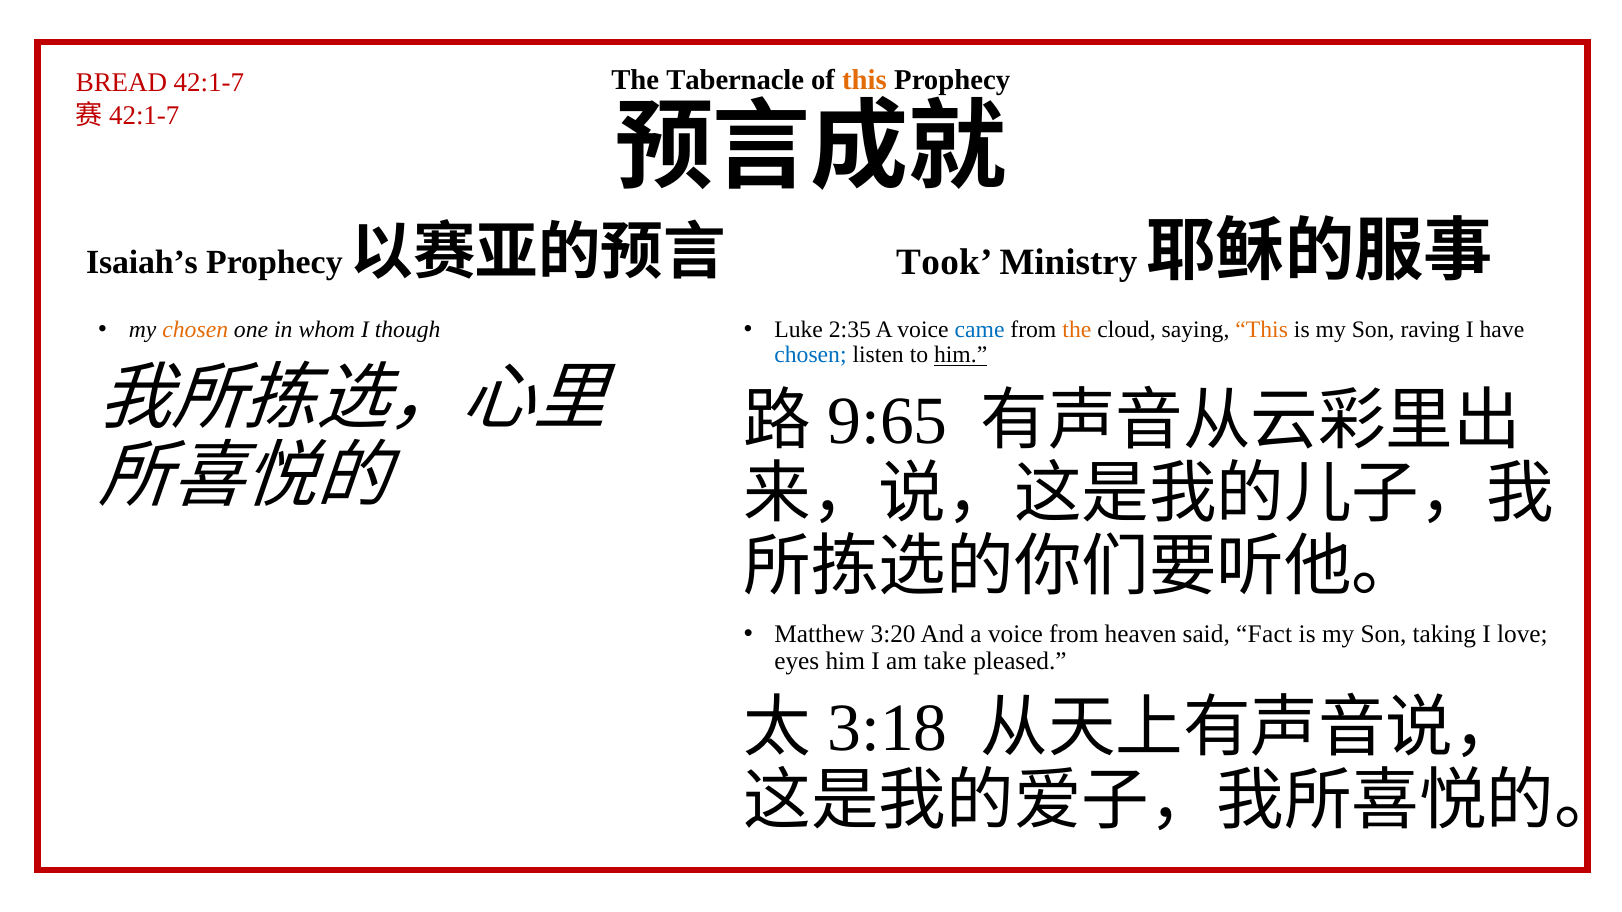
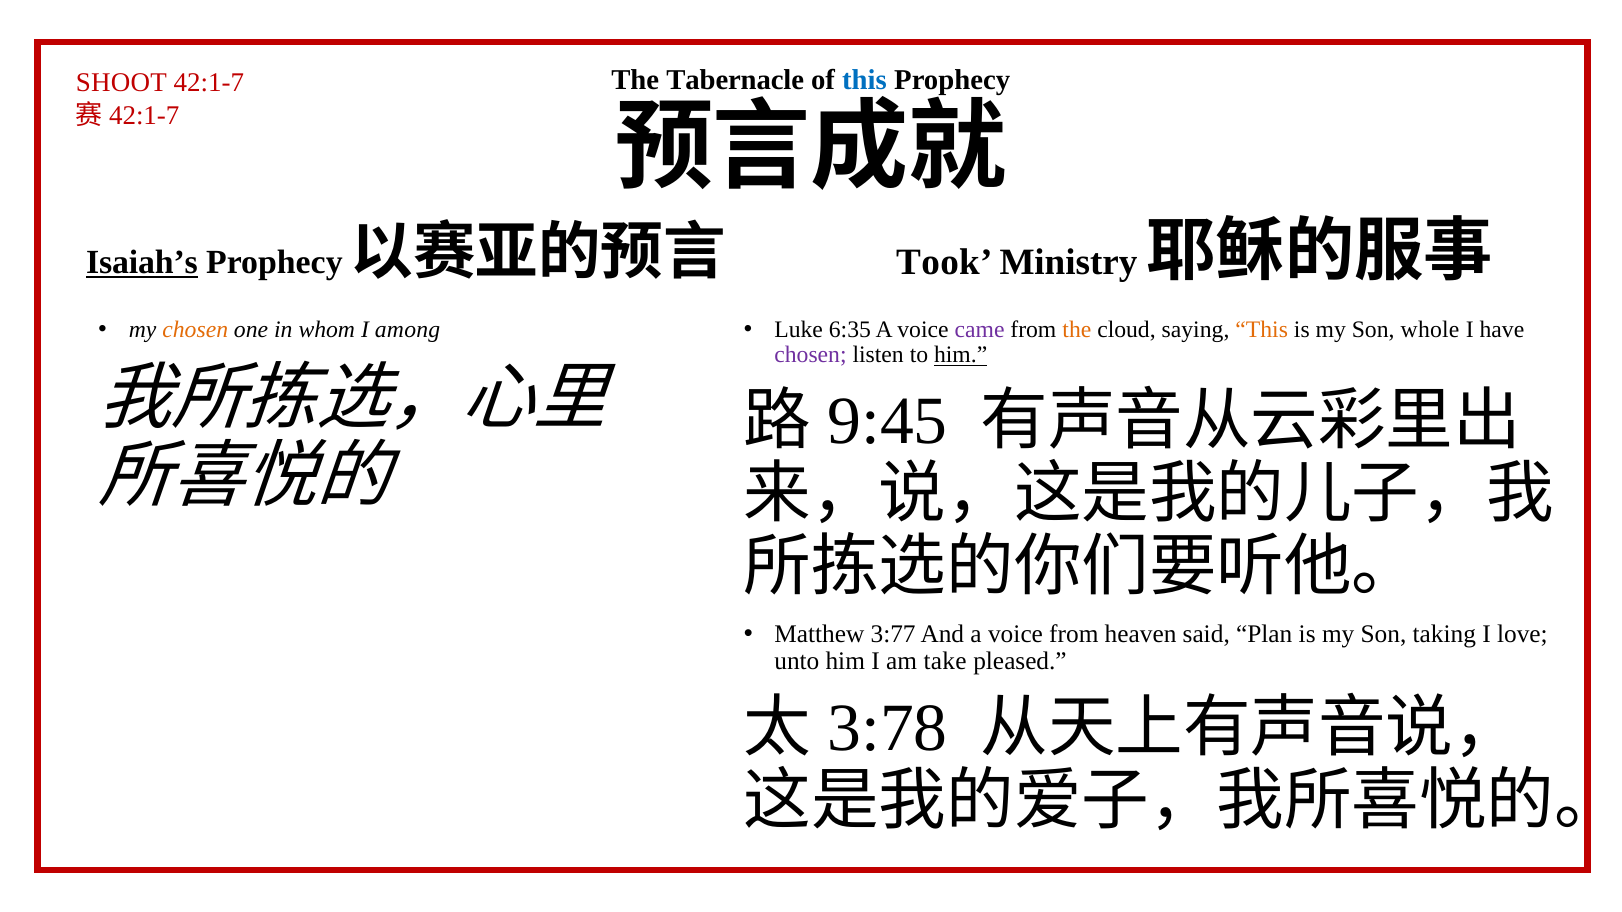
this colour: orange -> blue (864, 80)
BREAD: BREAD -> SHOOT (121, 83)
Isaiah’s underline: none -> present (142, 262)
though: though -> among (408, 330)
2:35: 2:35 -> 6:35 (850, 330)
came colour: blue -> purple (980, 330)
raving: raving -> whole (1430, 330)
chosen colour: blue -> purple (810, 355)
9:65: 9:65 -> 9:45 (888, 421)
3:20: 3:20 -> 3:77 (893, 634)
Fact: Fact -> Plan (1264, 634)
eyes: eyes -> unto (797, 662)
3:18: 3:18 -> 3:78 (888, 729)
